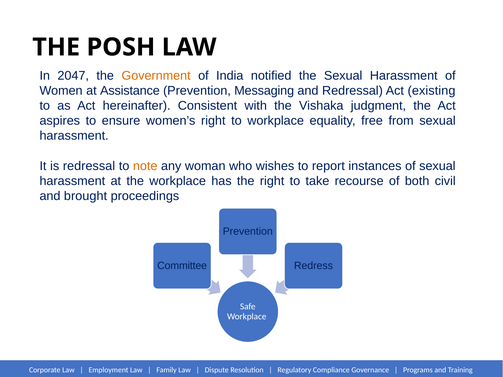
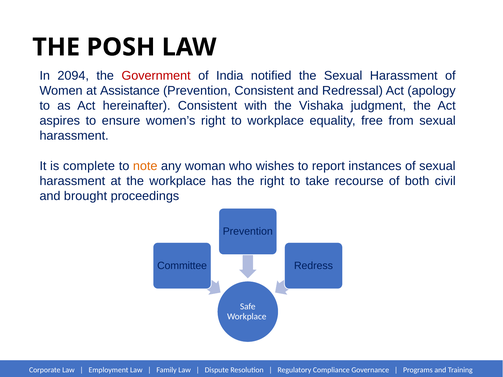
2047: 2047 -> 2094 (73, 76)
Government colour: orange -> red (156, 76)
Prevention Messaging: Messaging -> Consistent (264, 91)
existing: existing -> apology (432, 91)
is redressal: redressal -> complete (89, 166)
